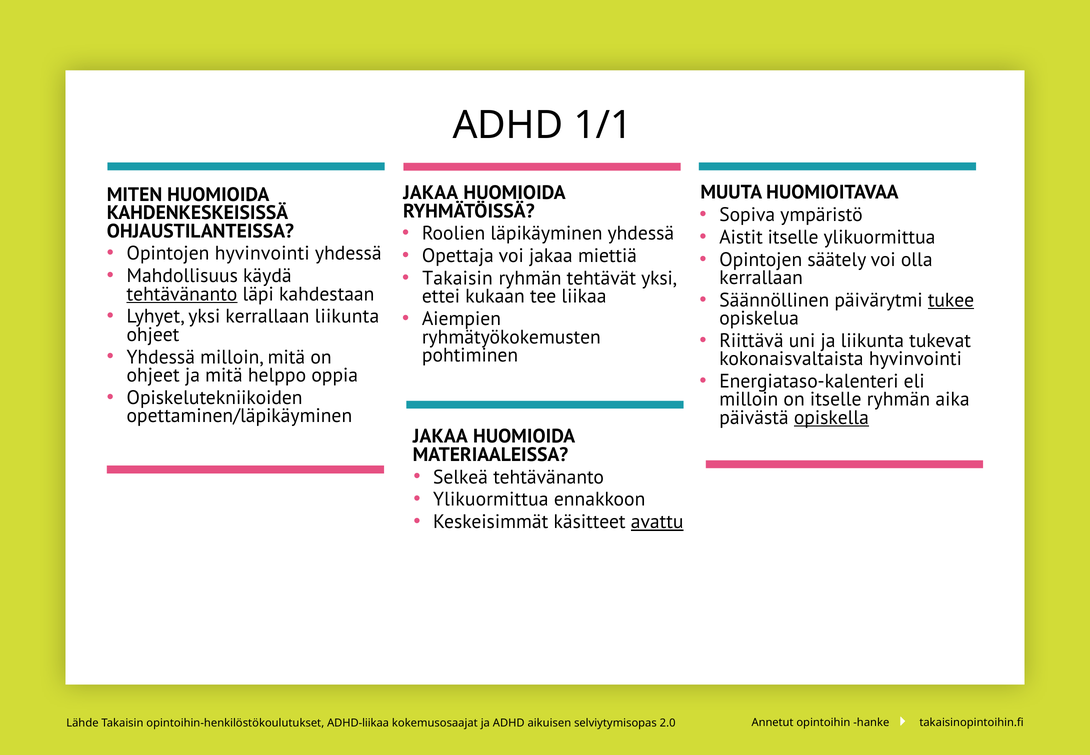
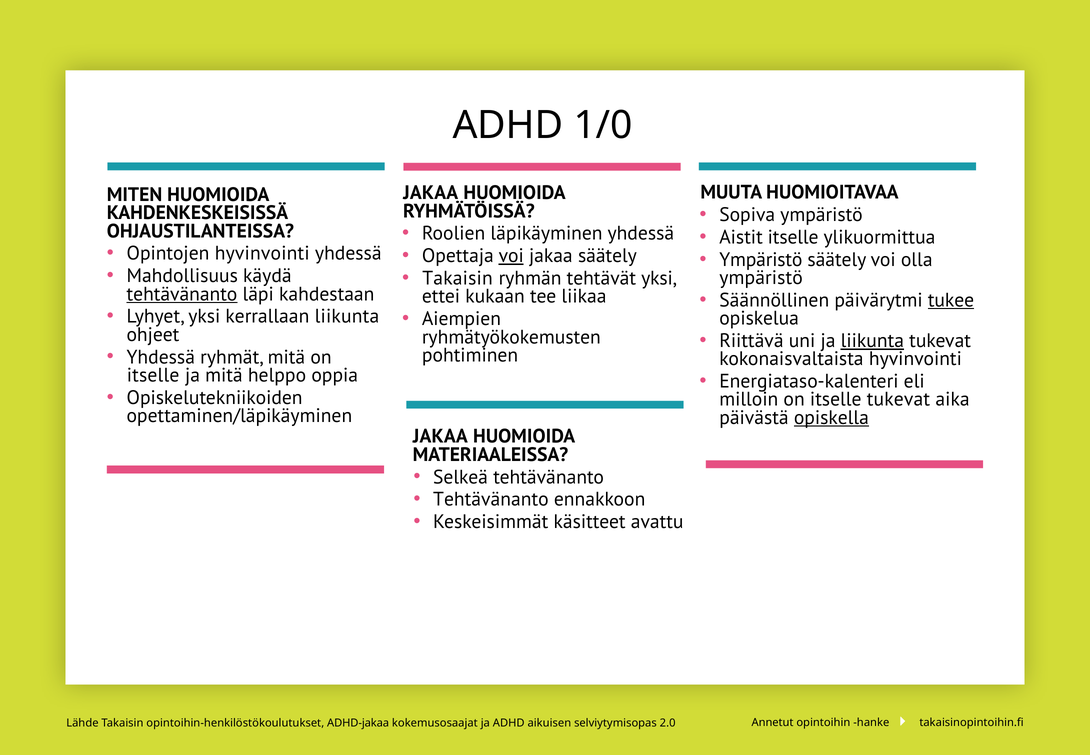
1/1: 1/1 -> 1/0 (603, 125)
voi underline: none -> present (511, 256)
jakaa miettiä: miettiä -> säätely (607, 256)
Opintojen: Opintojen -> Ympäristö (761, 259)
kerrallaan: kerrallaan -> ympäristö (761, 278)
liikunta underline: none -> present (872, 341)
Yhdessä milloin: milloin -> ryhmät (232, 357)
ohjeet: ohjeet -> itselle (153, 375)
itselle ryhmän: ryhmän -> tukevat (898, 399)
Ylikuormittua: Ylikuormittua -> Tehtävänanto (491, 499)
avattu underline: present -> none (657, 522)
ADHD-liikaa: ADHD-liikaa -> ADHD-jakaa (358, 723)
